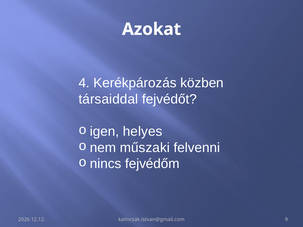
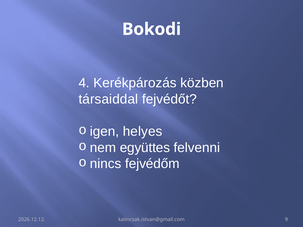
Azokat: Azokat -> Bokodi (152, 29)
műszaki: műszaki -> együttes (145, 148)
